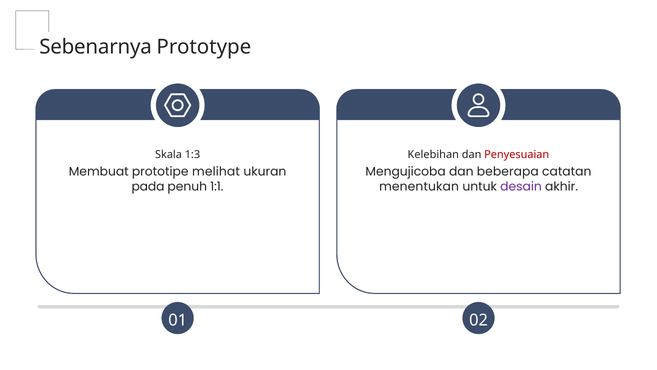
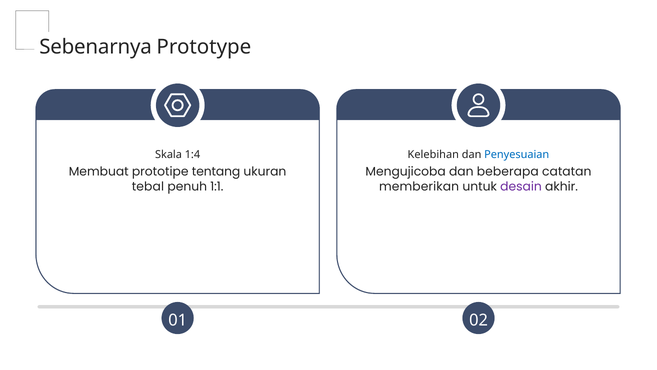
1:3: 1:3 -> 1:4 (192, 154)
Penyesuaian colour: red -> blue (517, 154)
melihat: melihat -> tentang (216, 172)
pada: pada -> tebal (148, 186)
menentukan: menentukan -> memberikan (419, 186)
